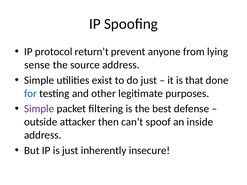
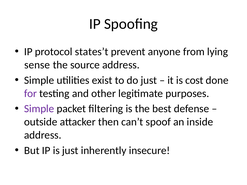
return’t: return’t -> states’t (92, 52)
that: that -> cost (194, 80)
for colour: blue -> purple (30, 94)
